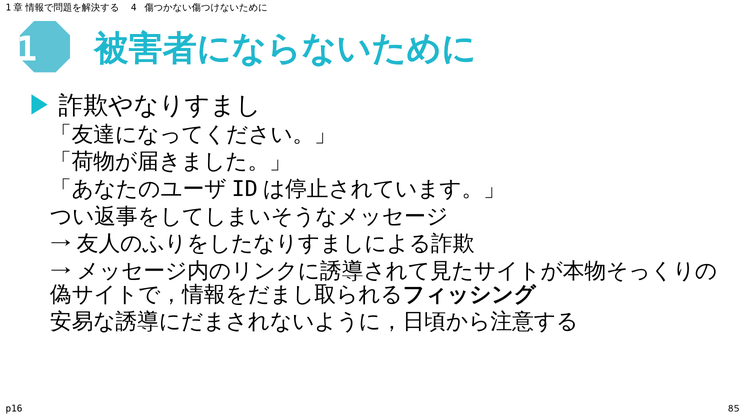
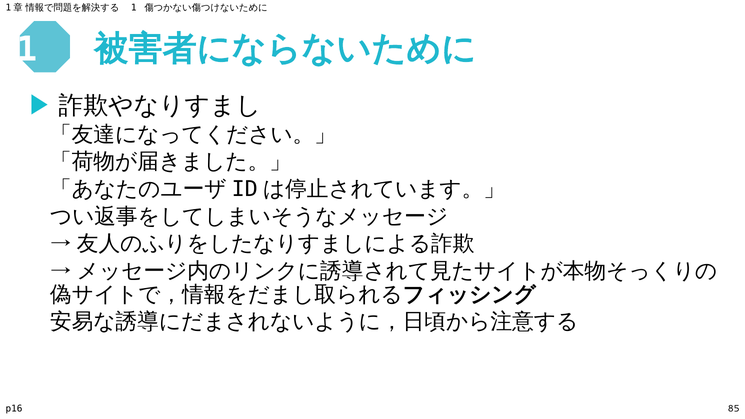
4: 4 -> 1 (134, 8)
